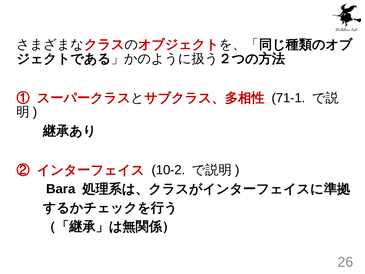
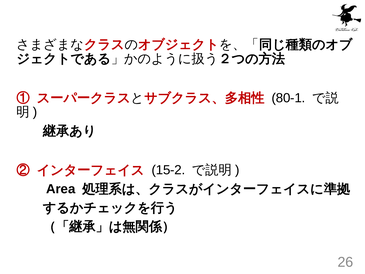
71-1: 71-1 -> 80-1 (288, 98)
10-2: 10-2 -> 15-2 (168, 170)
Bara: Bara -> Area (61, 189)
